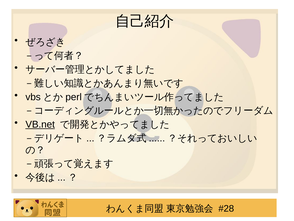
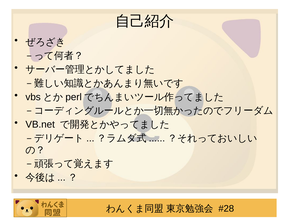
VB.net underline: present -> none (40, 124)
